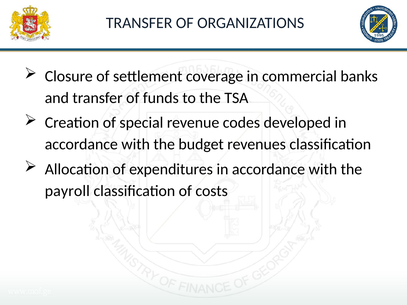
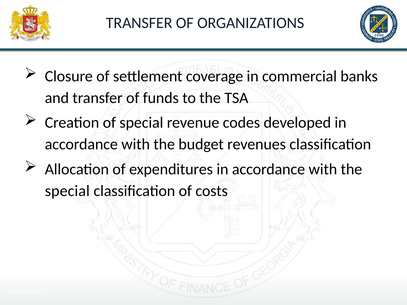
payroll: payroll -> special (67, 191)
